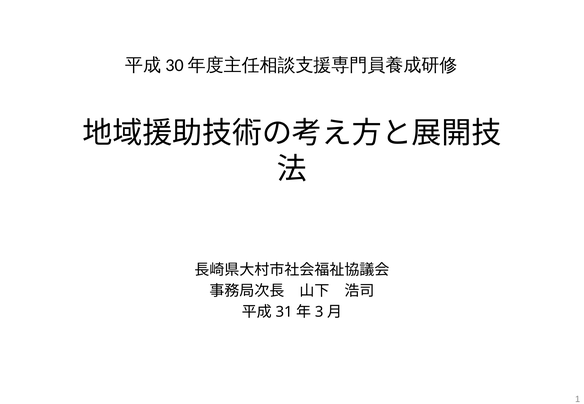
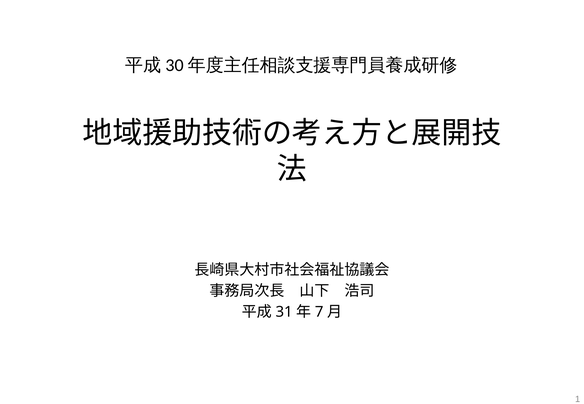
3: 3 -> 7 (319, 312)
